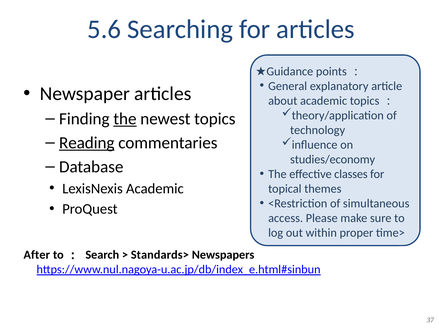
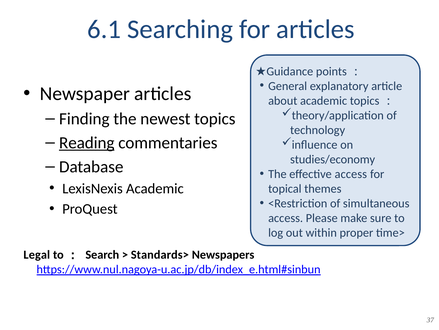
5.6: 5.6 -> 6.1 (104, 29)
the underline: present -> none (125, 119)
effective classes: classes -> access (351, 174)
After: After -> Legal (37, 254)
